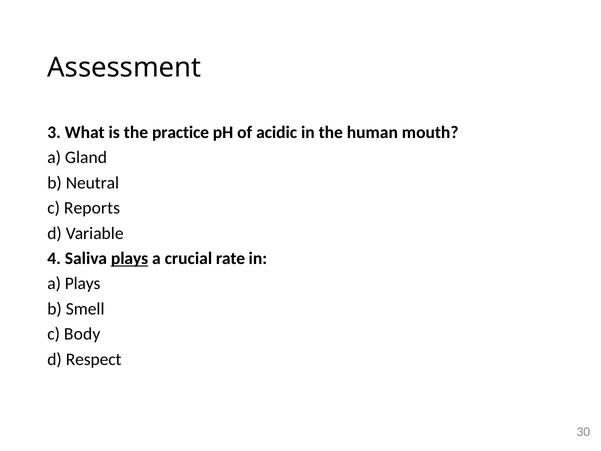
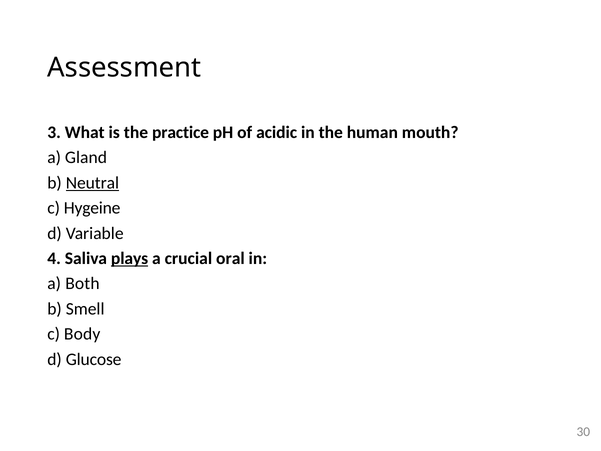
Neutral underline: none -> present (92, 183)
Reports: Reports -> Hygeine (92, 208)
rate: rate -> oral (230, 258)
a Plays: Plays -> Both (82, 284)
Respect: Respect -> Glucose (94, 359)
